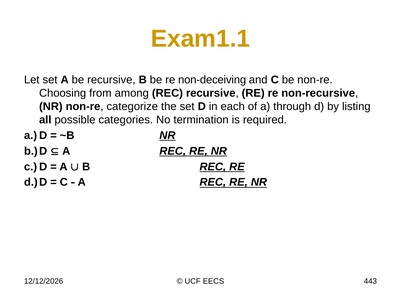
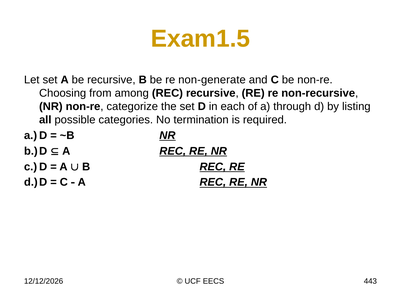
Exam1.1: Exam1.1 -> Exam1.5 (200, 39)
non-deceiving: non-deceiving -> non-generate (212, 80)
